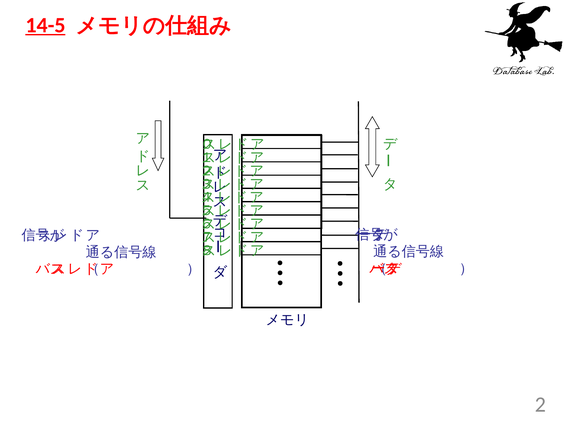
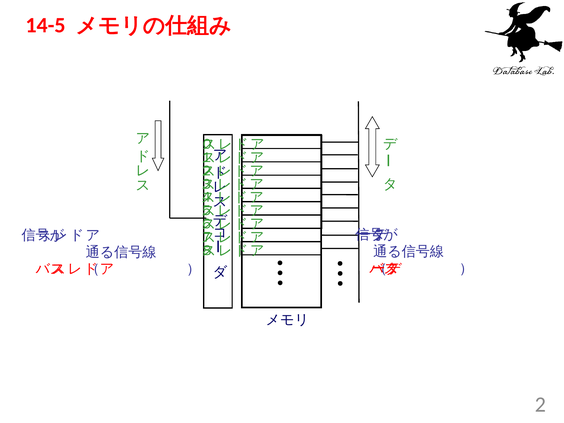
14-5 underline: present -> none (45, 25)
